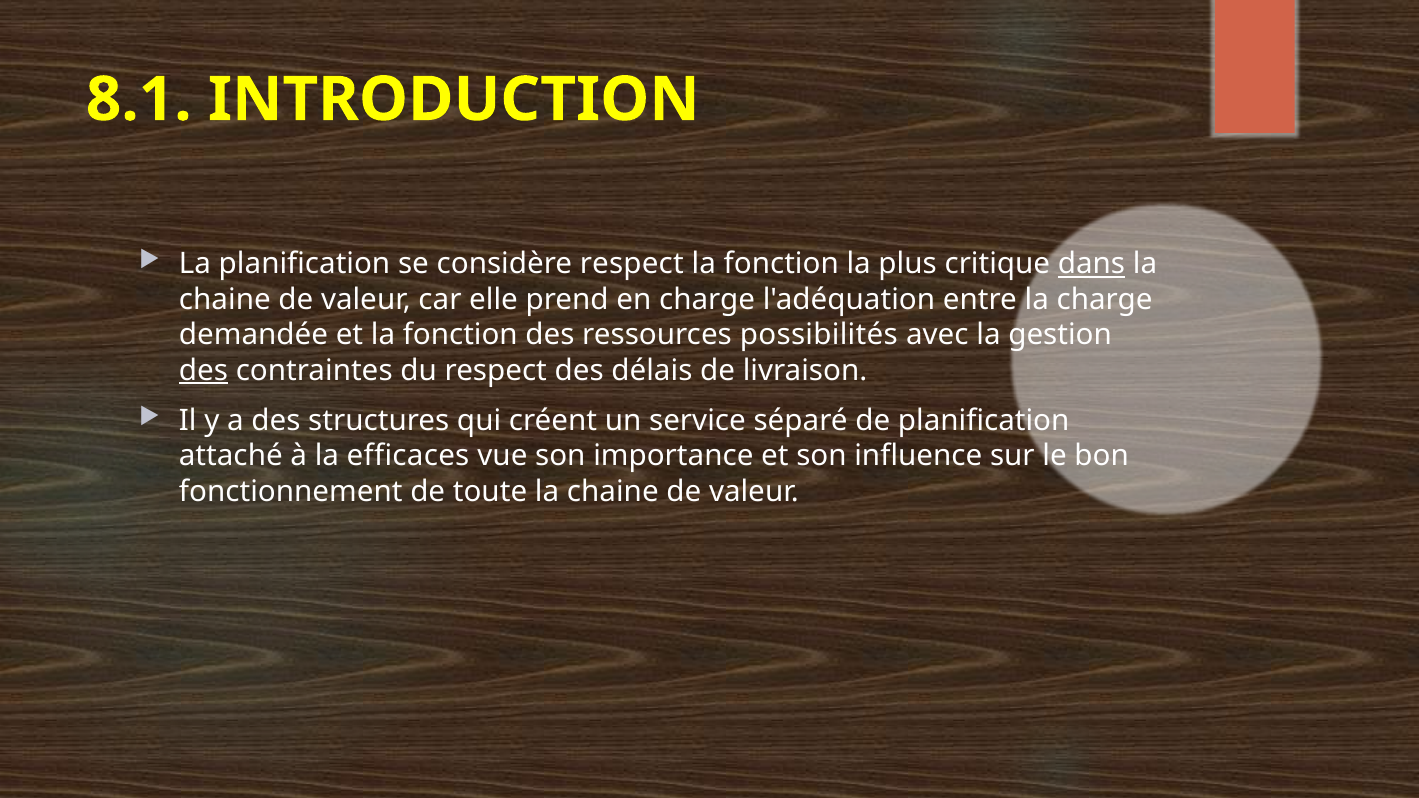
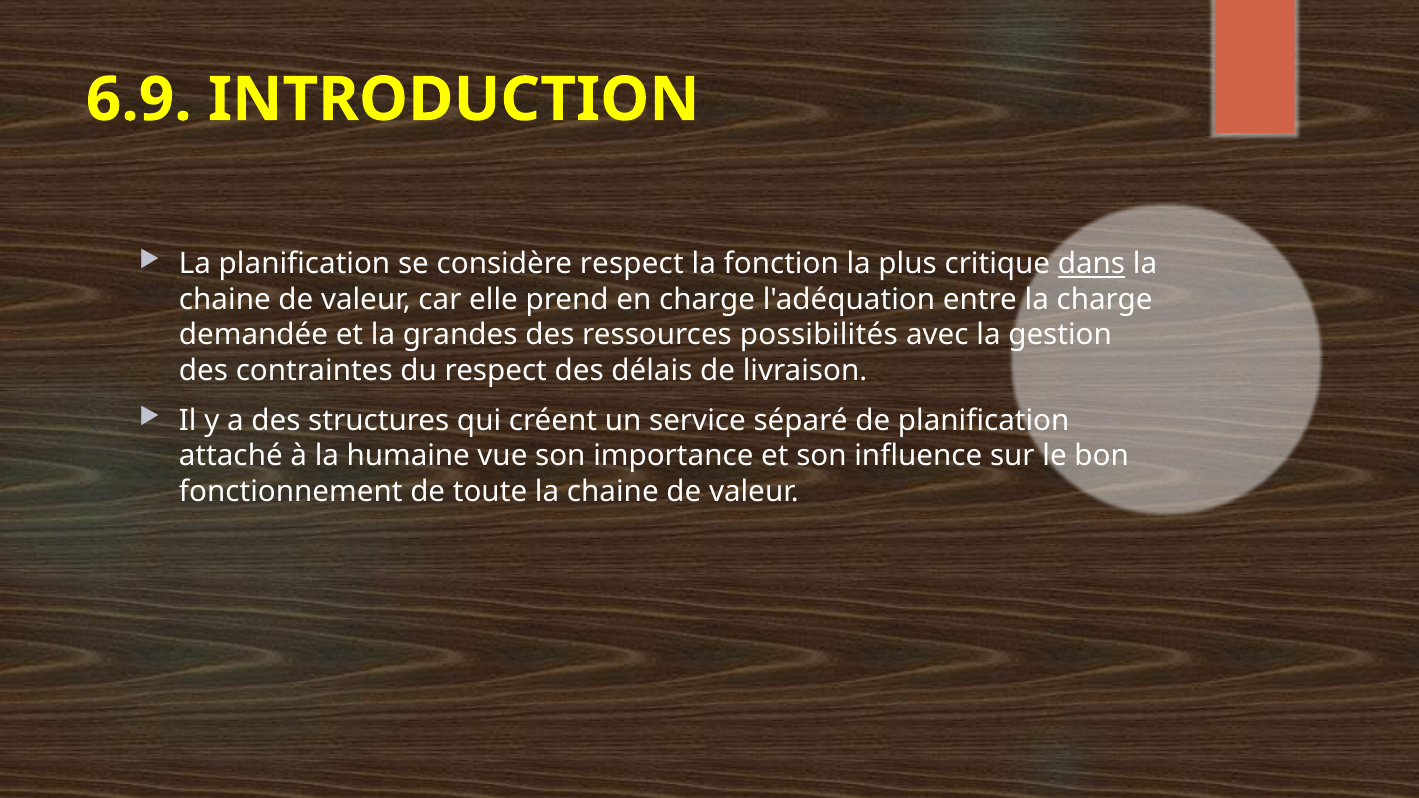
8.1: 8.1 -> 6.9 (139, 100)
et la fonction: fonction -> grandes (460, 335)
des underline: present -> none (203, 371)
efficaces: efficaces -> humaine (408, 456)
